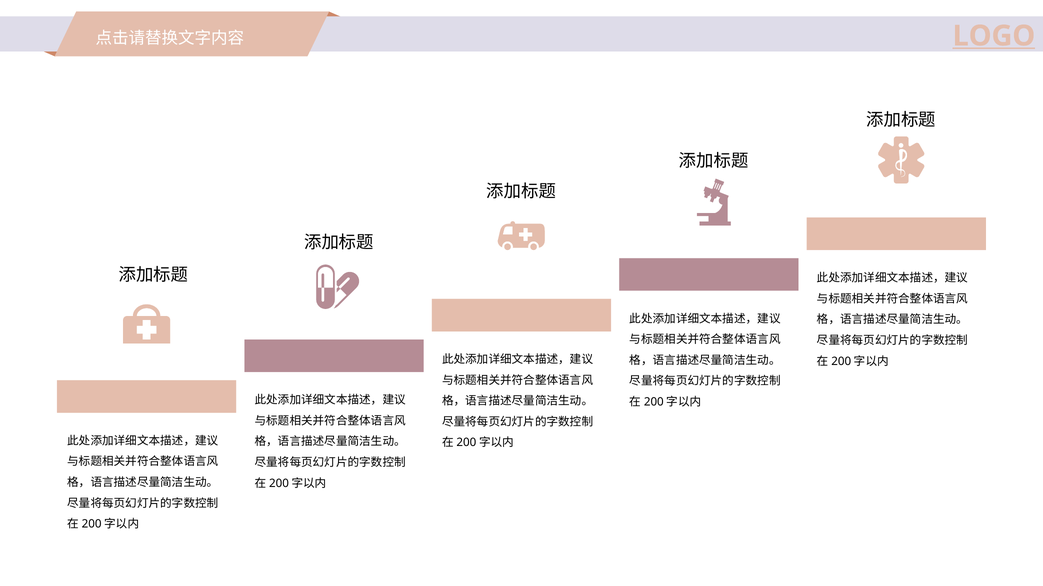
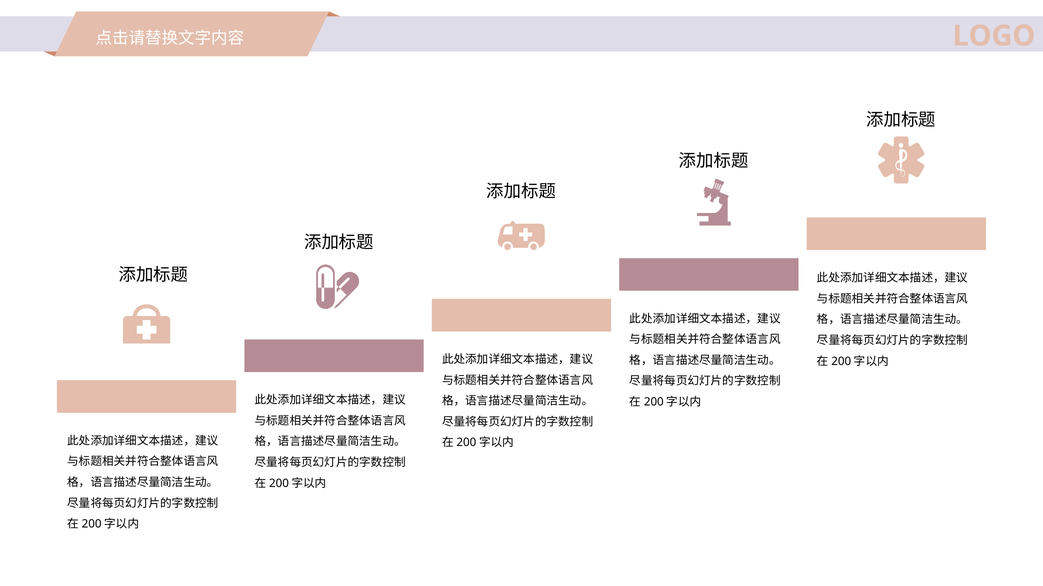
LOGO underline: present -> none (994, 36)
